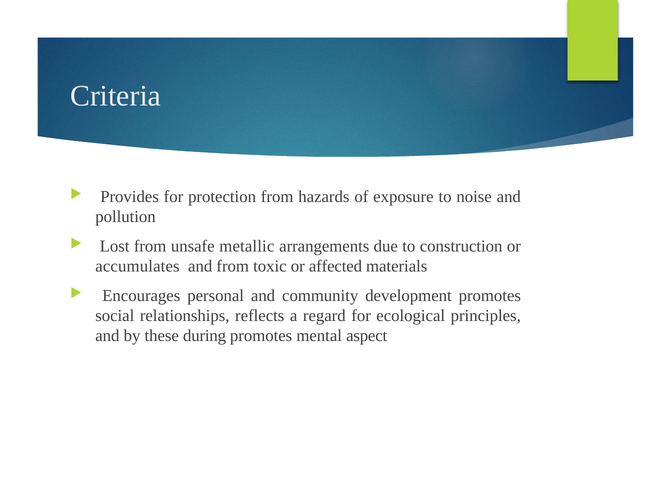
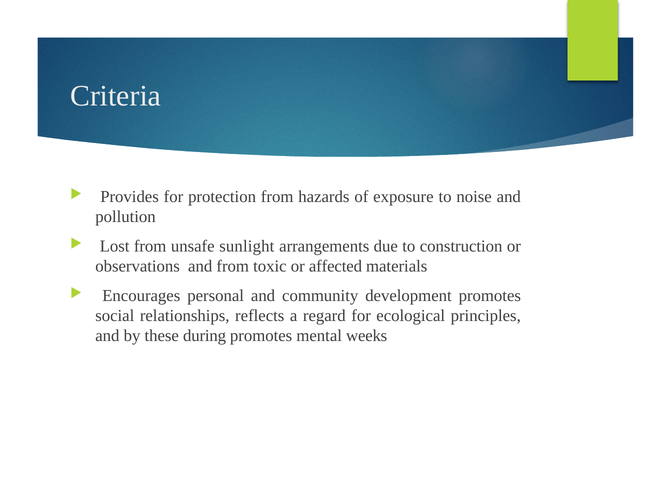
metallic: metallic -> sunlight (247, 246)
accumulates: accumulates -> observations (138, 267)
aspect: aspect -> weeks (367, 336)
